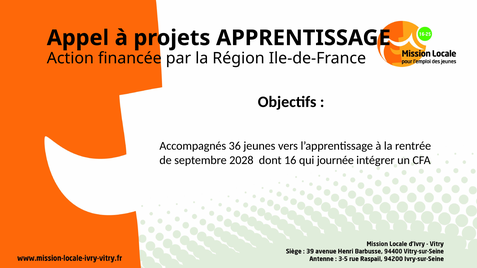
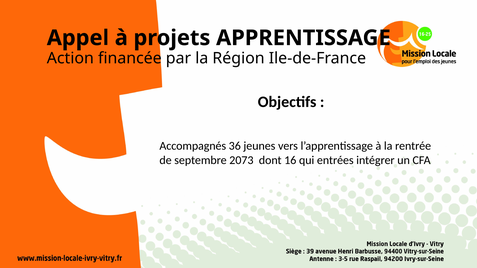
2028: 2028 -> 2073 (241, 160)
journée: journée -> entrées (335, 160)
